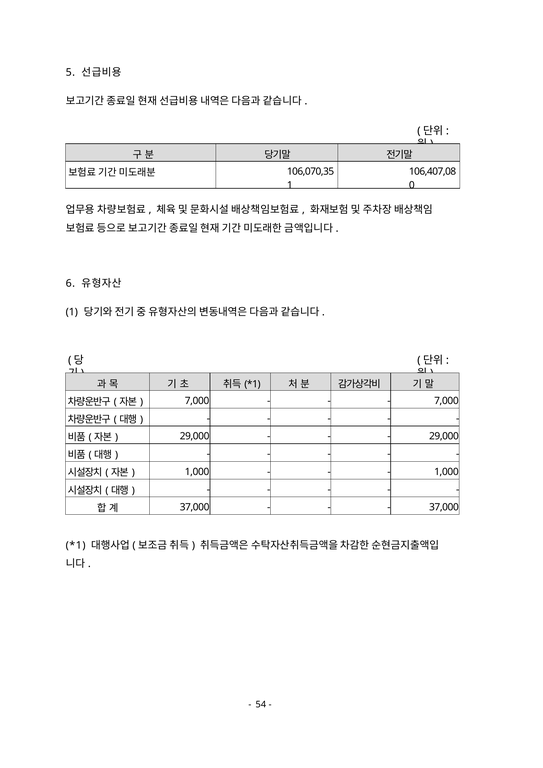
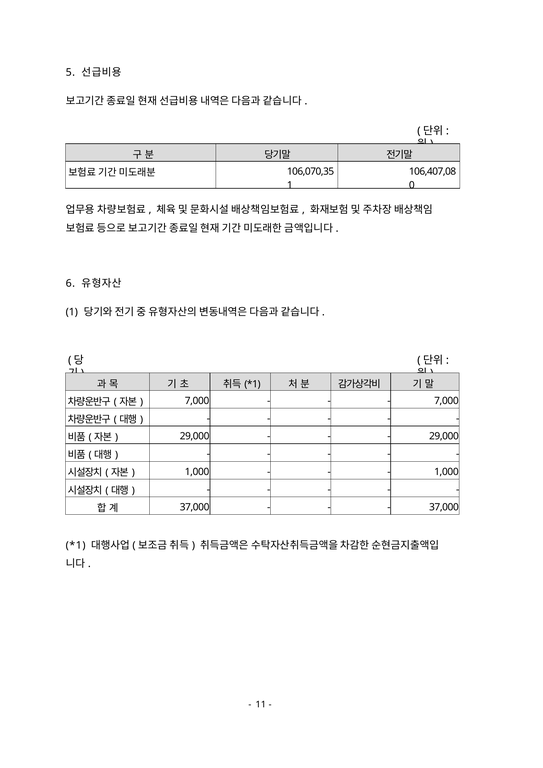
54: 54 -> 11 (261, 705)
